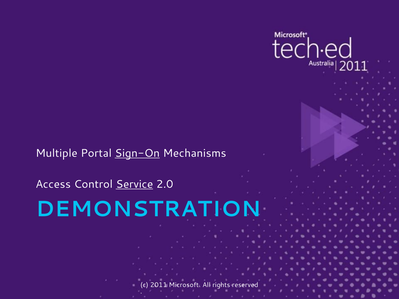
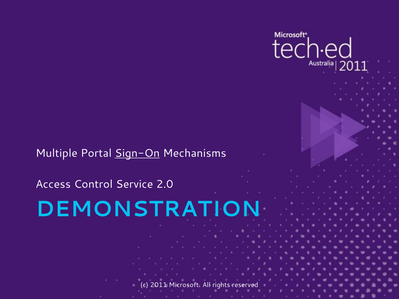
Service underline: present -> none (134, 184)
